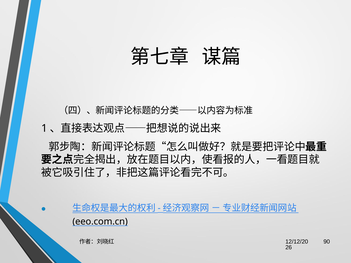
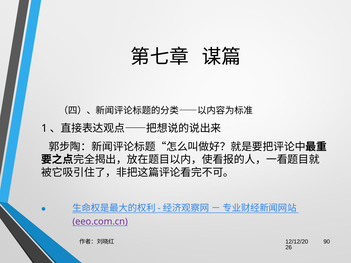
eeo.com.cn colour: black -> purple (100, 222)
